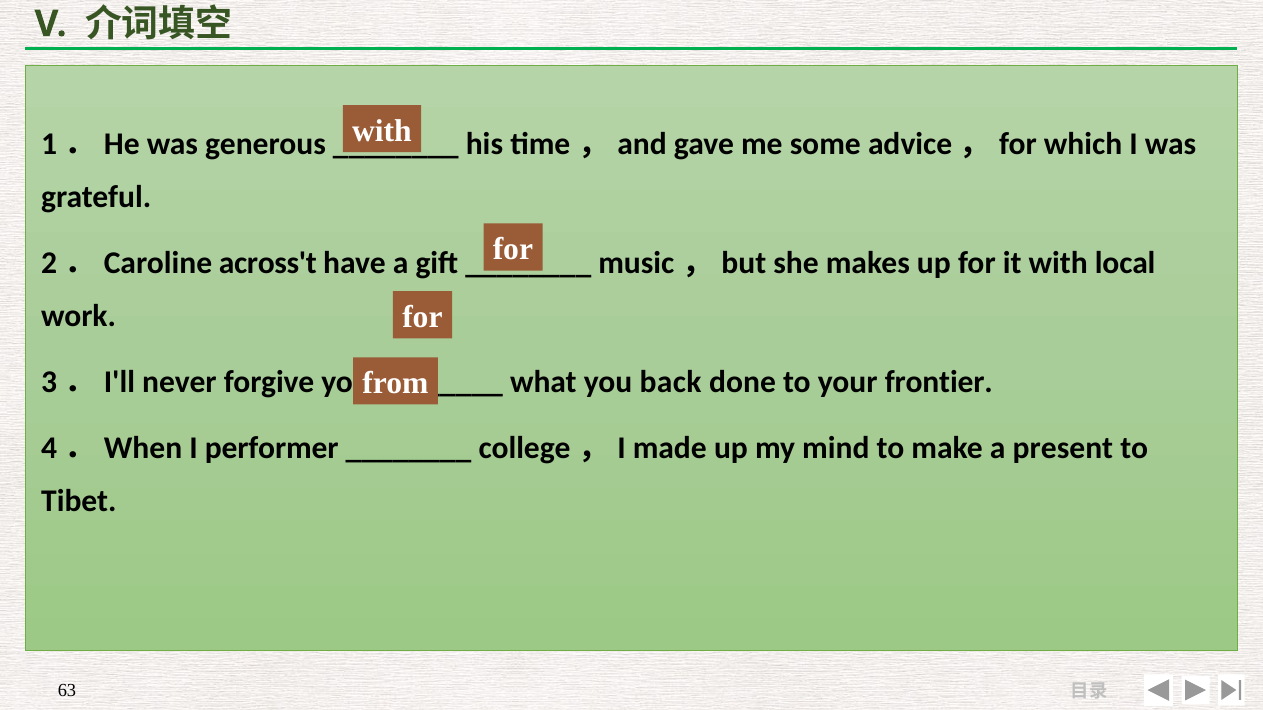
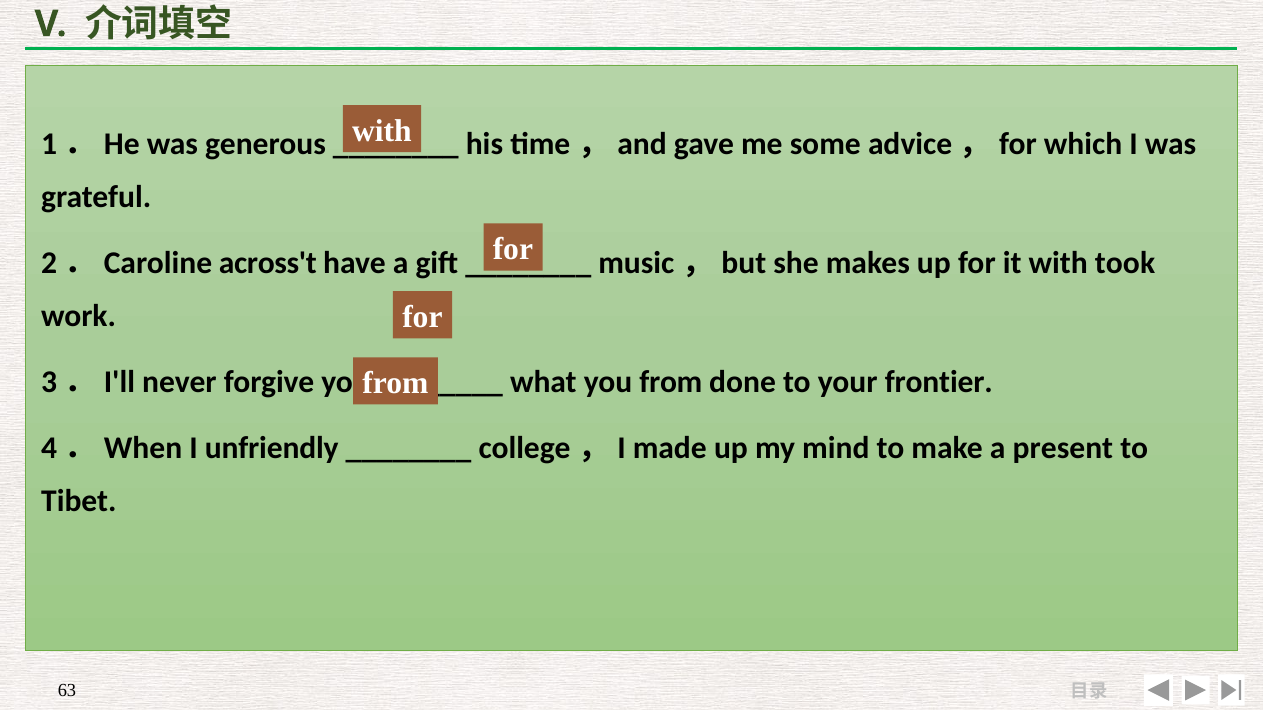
local: local -> took (1125, 263)
you back: back -> from (671, 382)
performer: performer -> unfriendly (272, 449)
